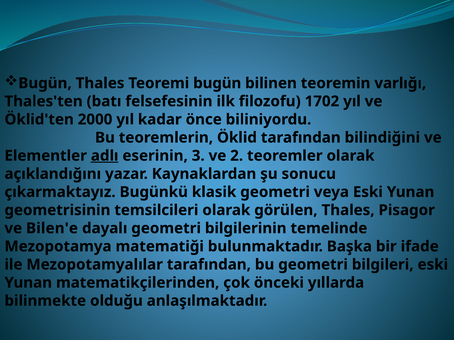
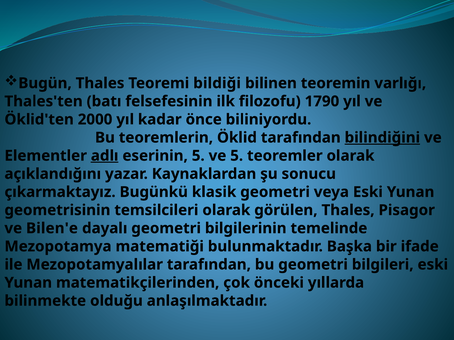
Teoremi bugün: bugün -> bildiği (217, 83)
1702: 1702 -> 1790 (322, 101)
bilindiğini underline: none -> present (382, 138)
eserinin 3: 3 -> 5 (198, 156)
ve 2: 2 -> 5 (237, 156)
